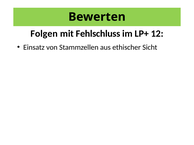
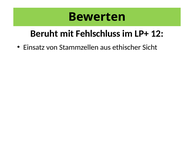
Folgen: Folgen -> Beruht (44, 34)
